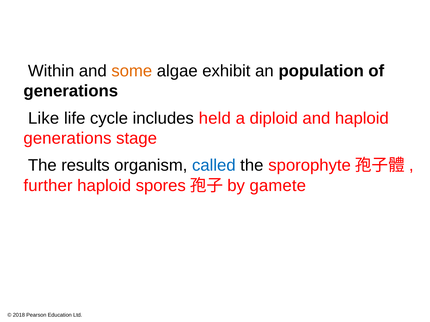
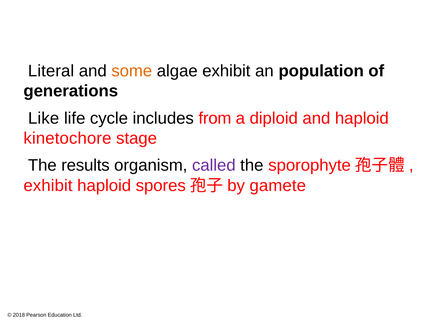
Within: Within -> Literal (51, 71)
held: held -> from (215, 118)
generations: generations -> kinetochore (67, 138)
called colour: blue -> purple (214, 166)
further: further -> exhibit (48, 186)
